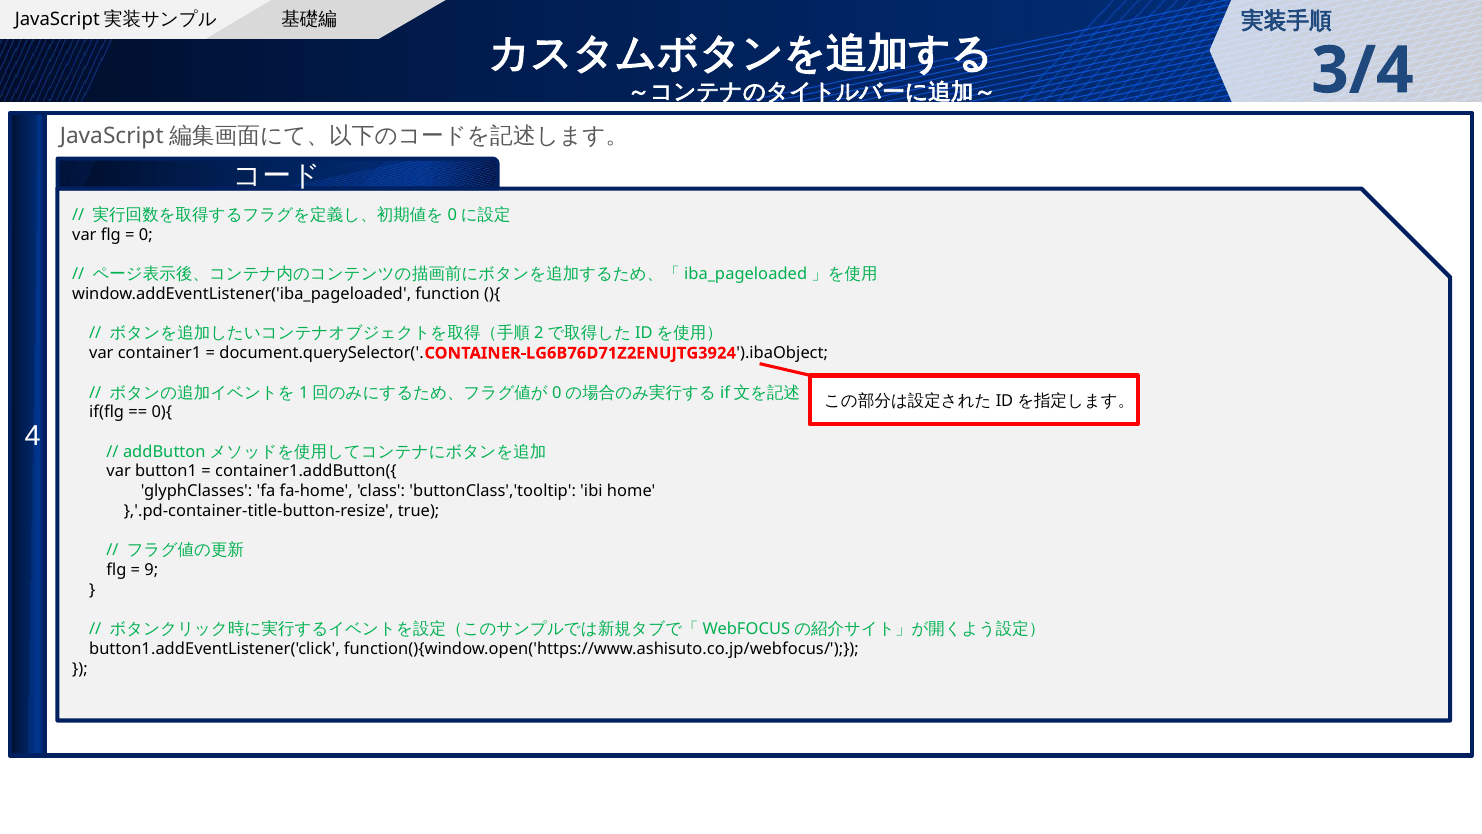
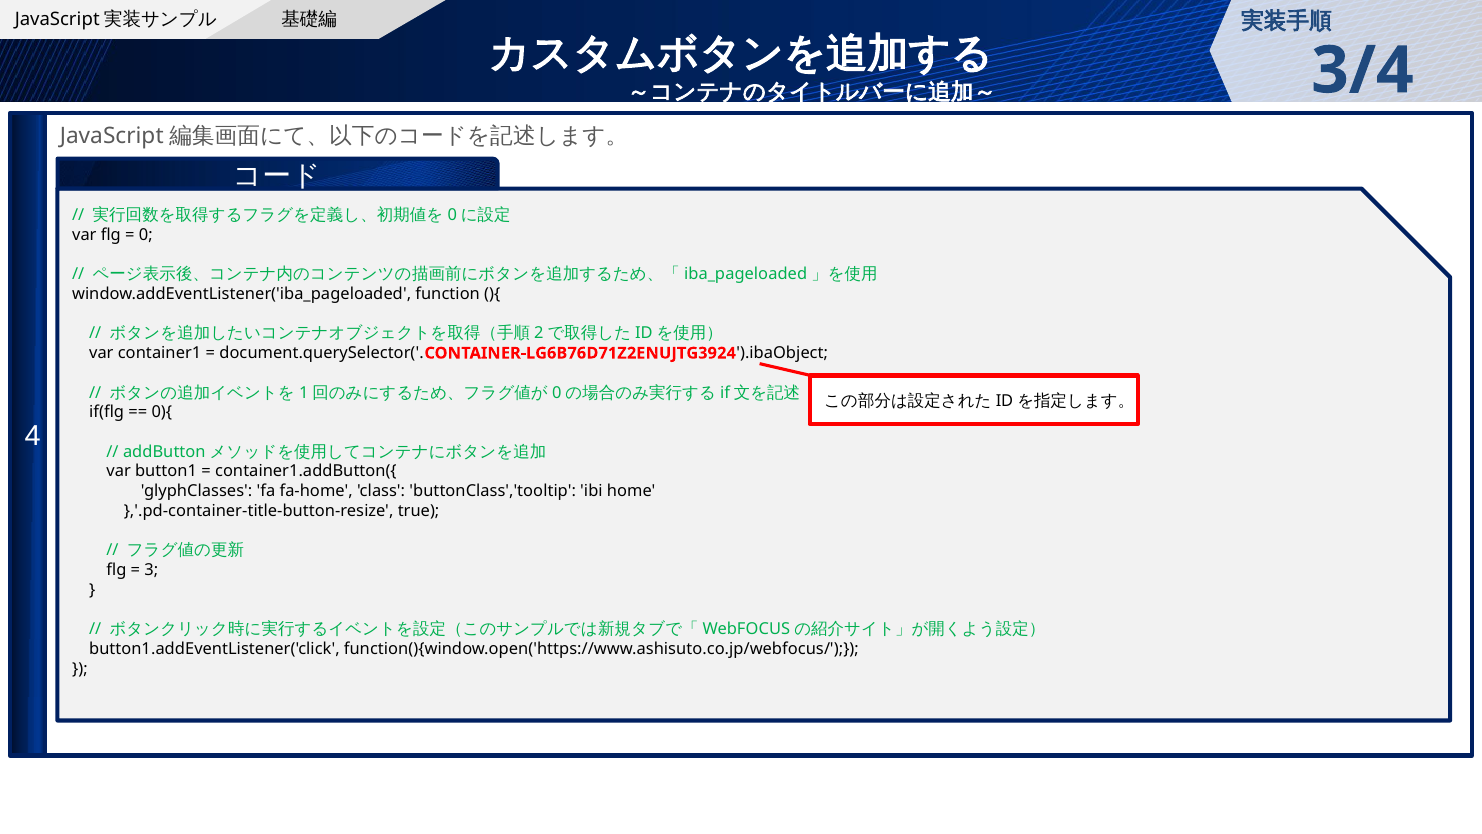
9: 9 -> 3 (151, 570)
